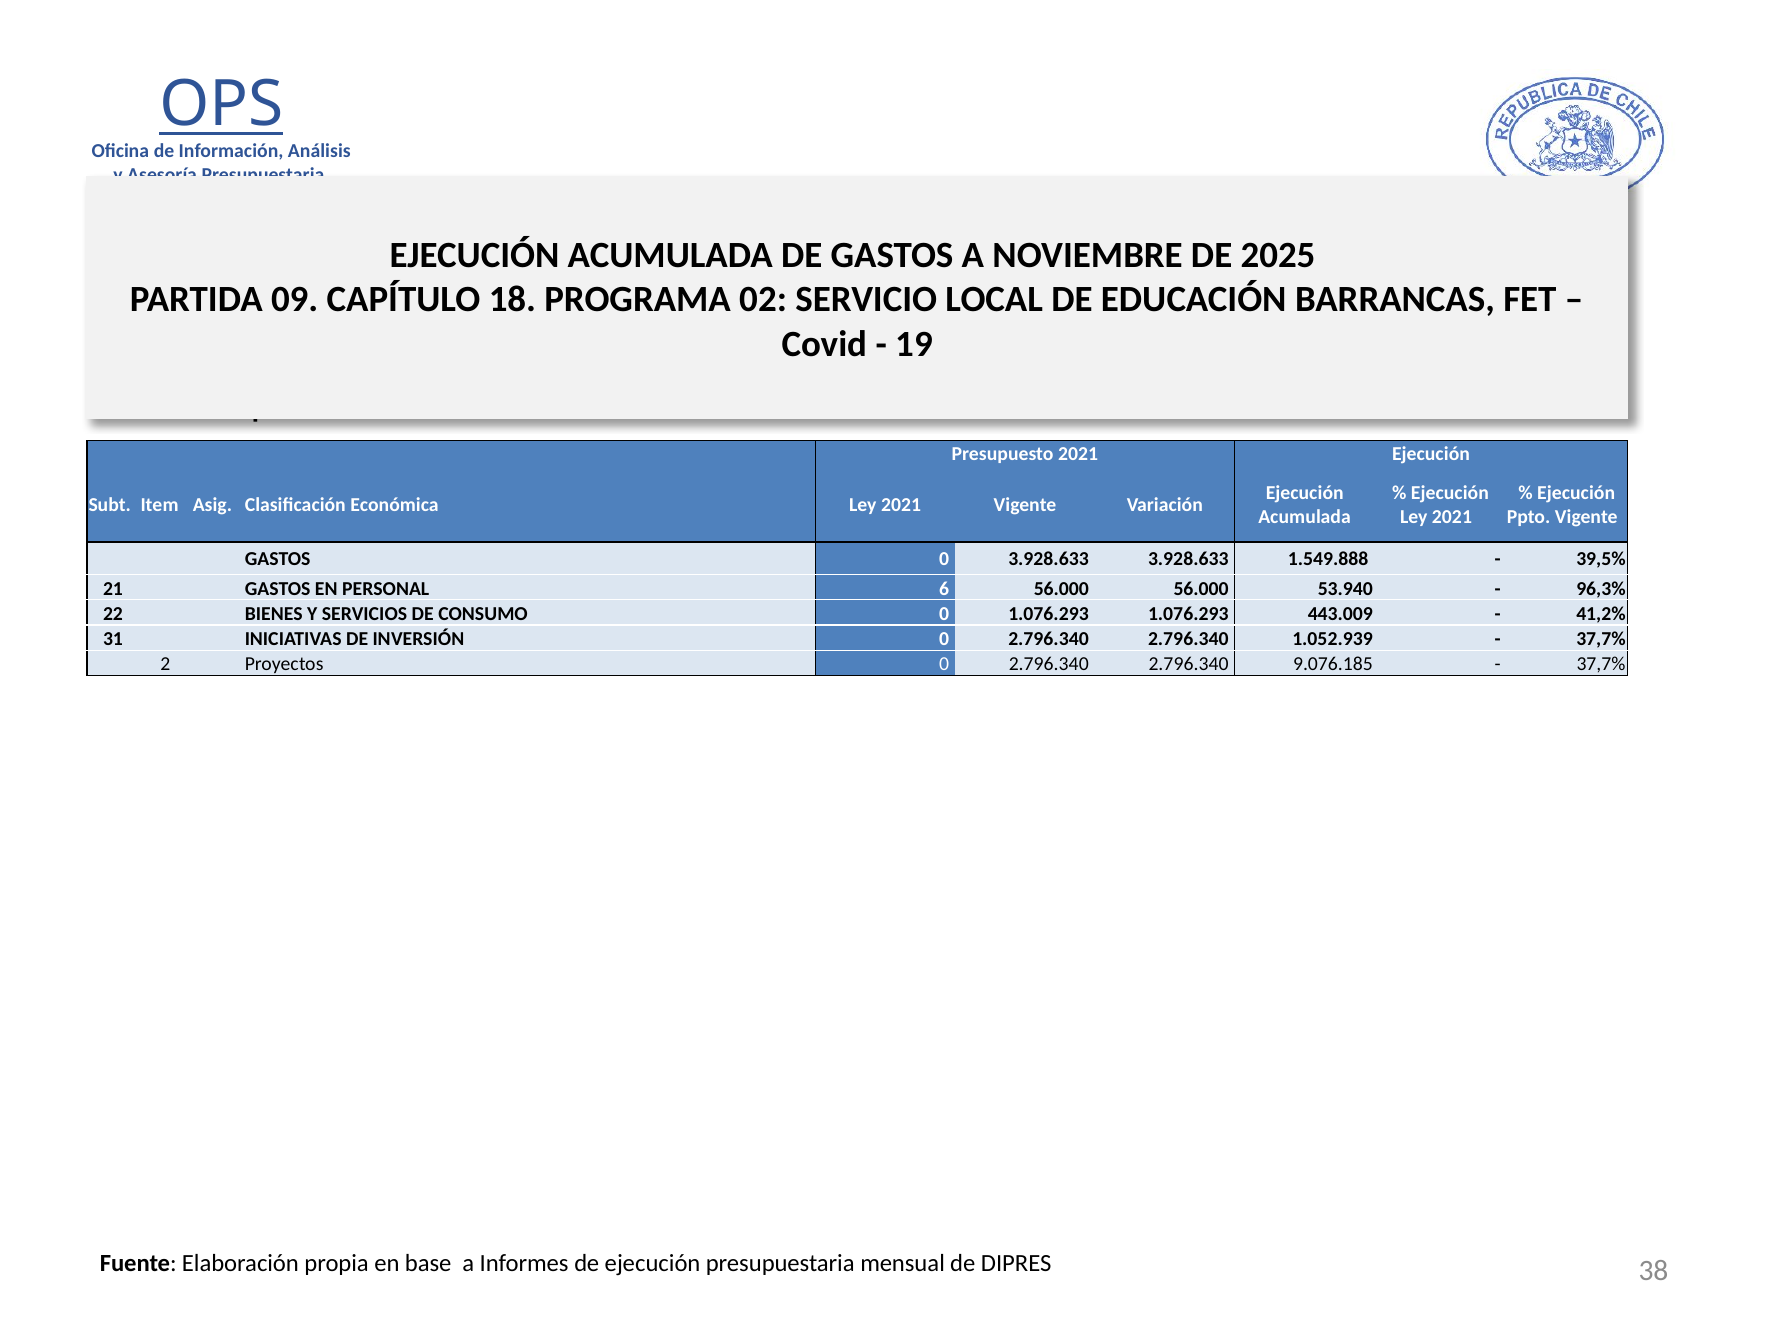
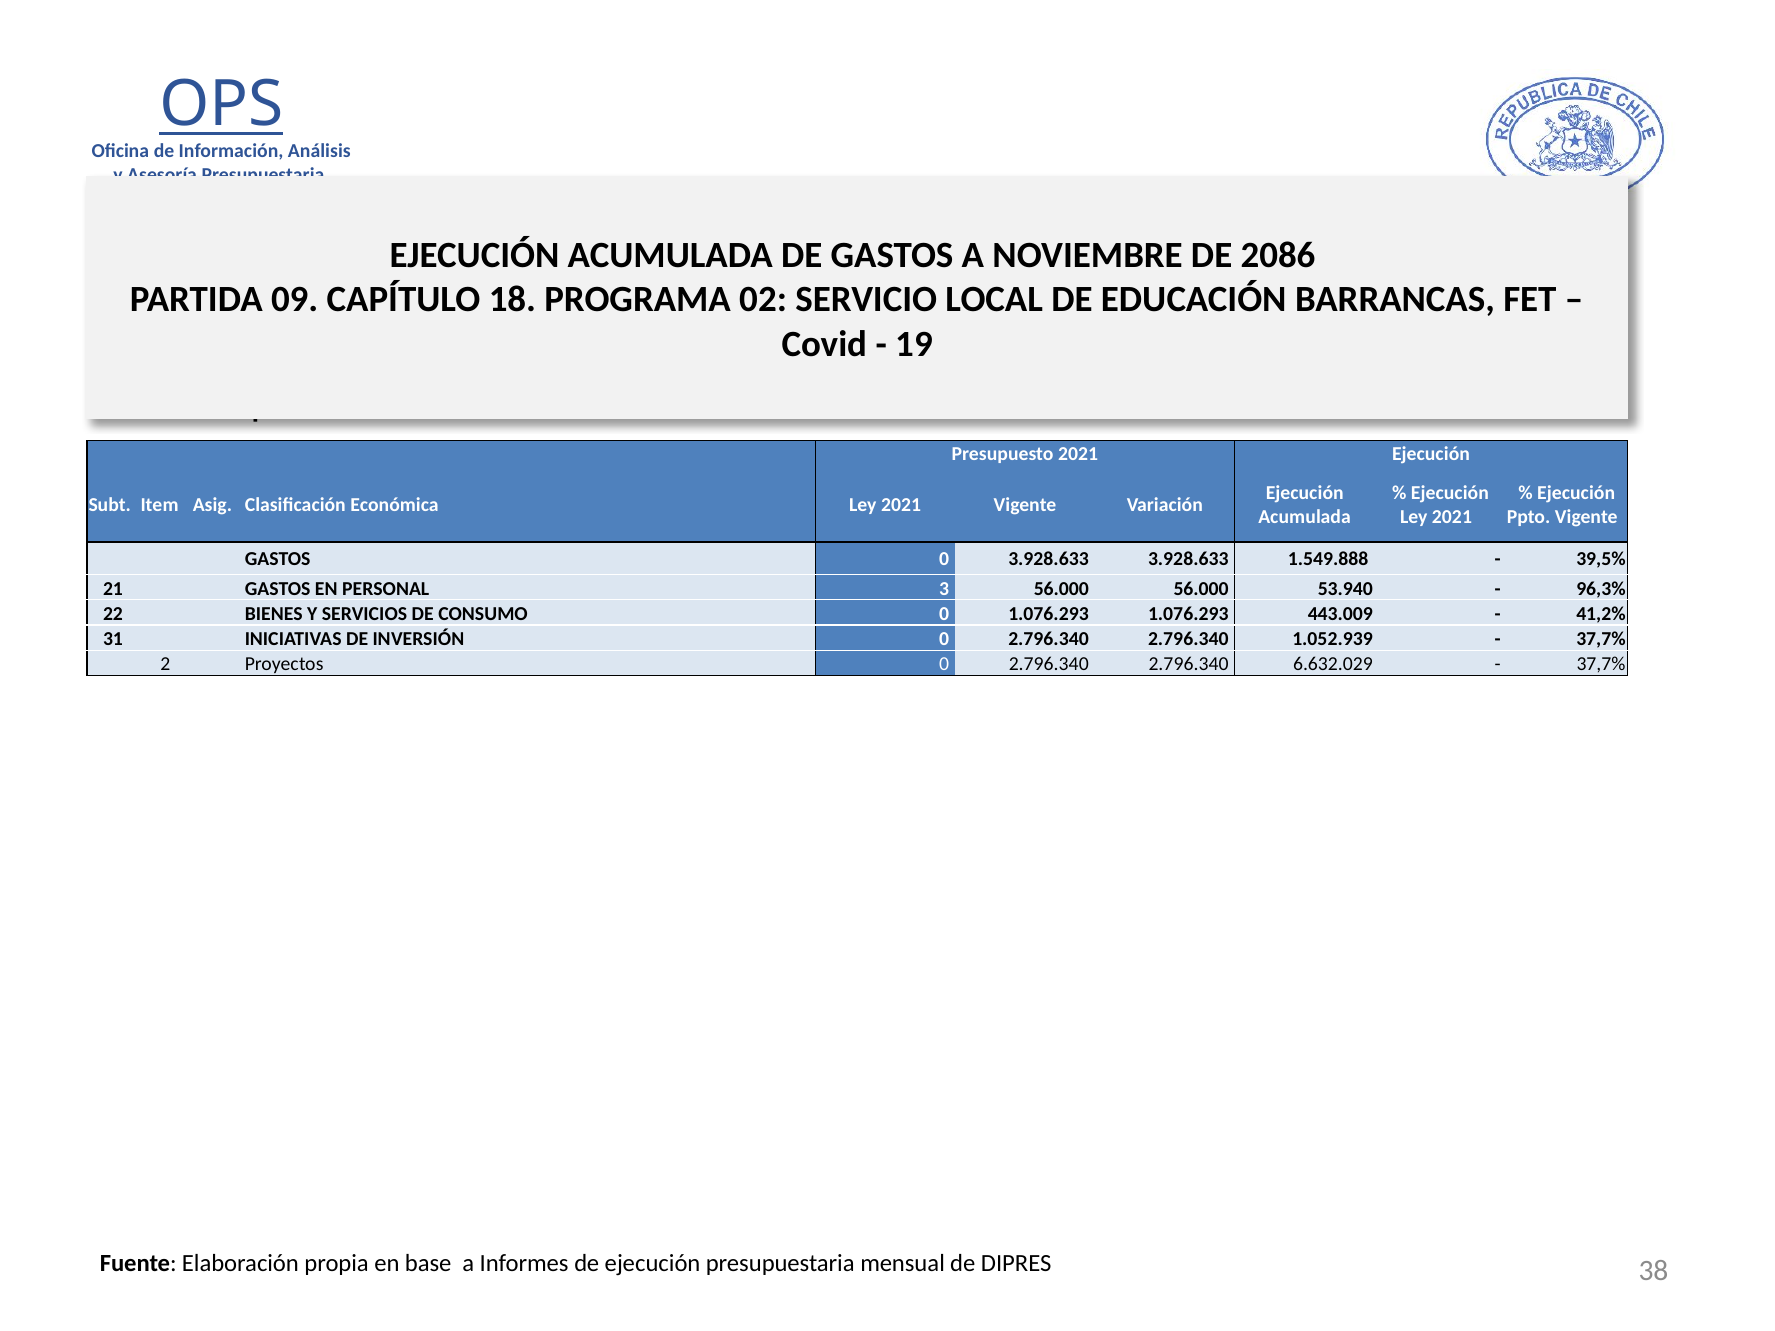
2025: 2025 -> 2086 (1278, 255)
6: 6 -> 3 (944, 589)
9.076.185: 9.076.185 -> 6.632.029 (1333, 664)
